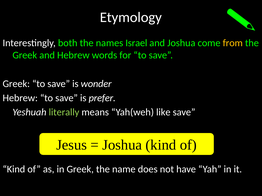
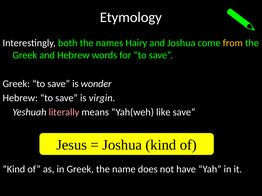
Israel: Israel -> Hairy (136, 43)
prefer: prefer -> virgin (102, 98)
literally colour: light green -> pink (64, 112)
